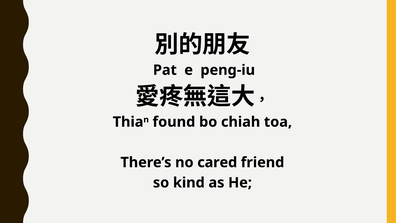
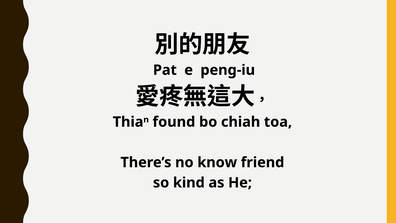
cared: cared -> know (217, 162)
